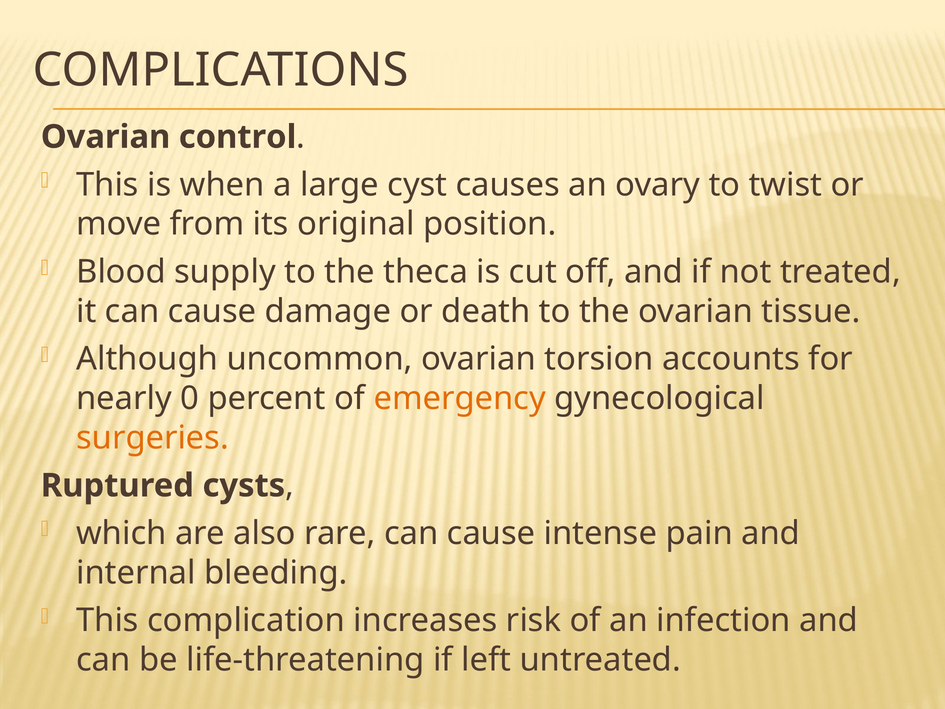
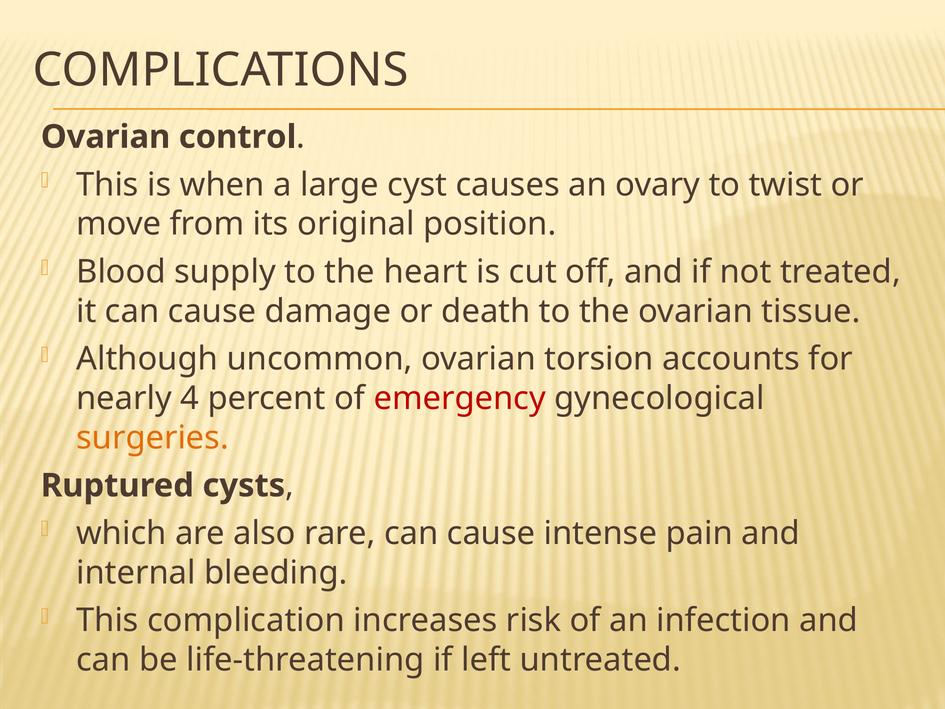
theca: theca -> heart (425, 272)
0: 0 -> 4 (190, 398)
emergency colour: orange -> red (460, 398)
